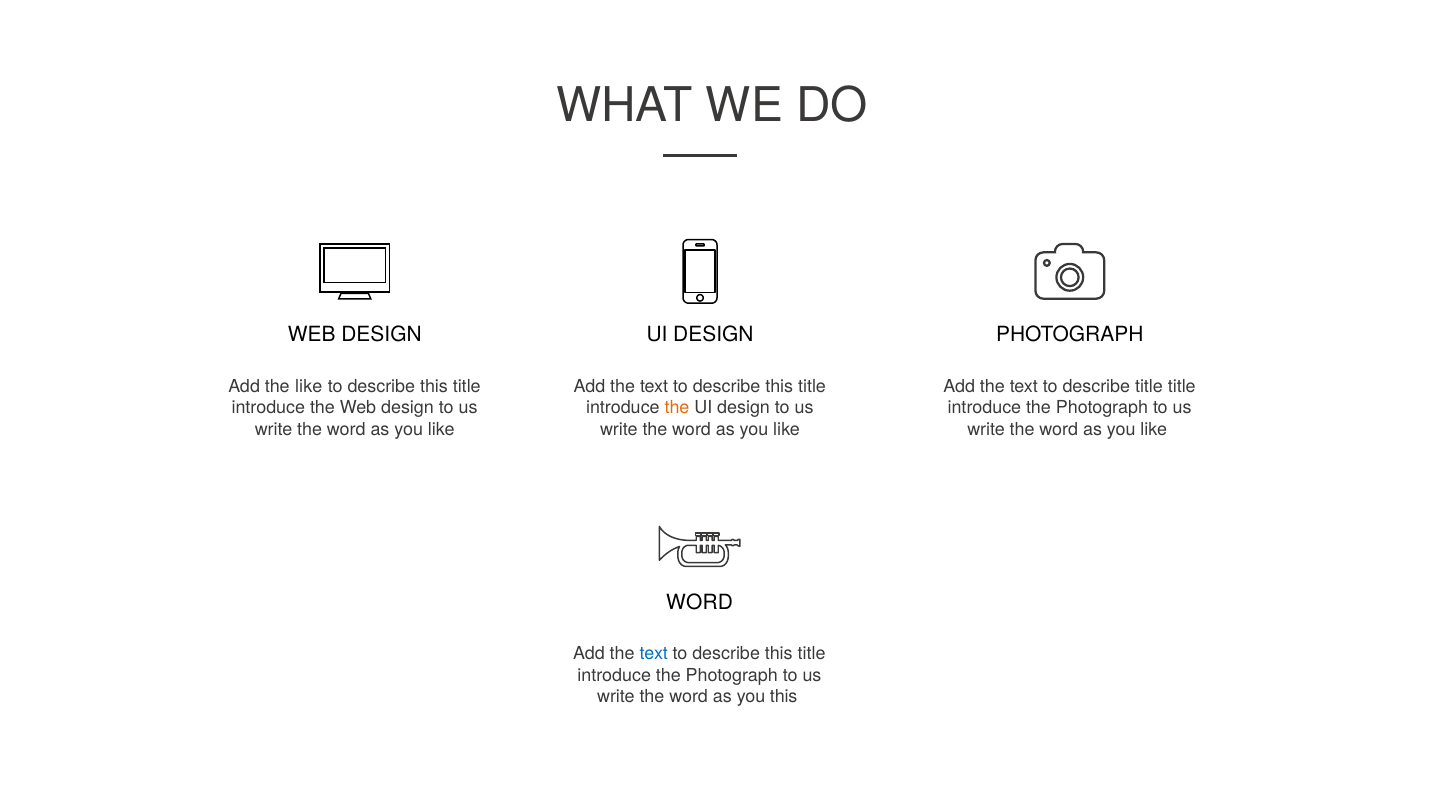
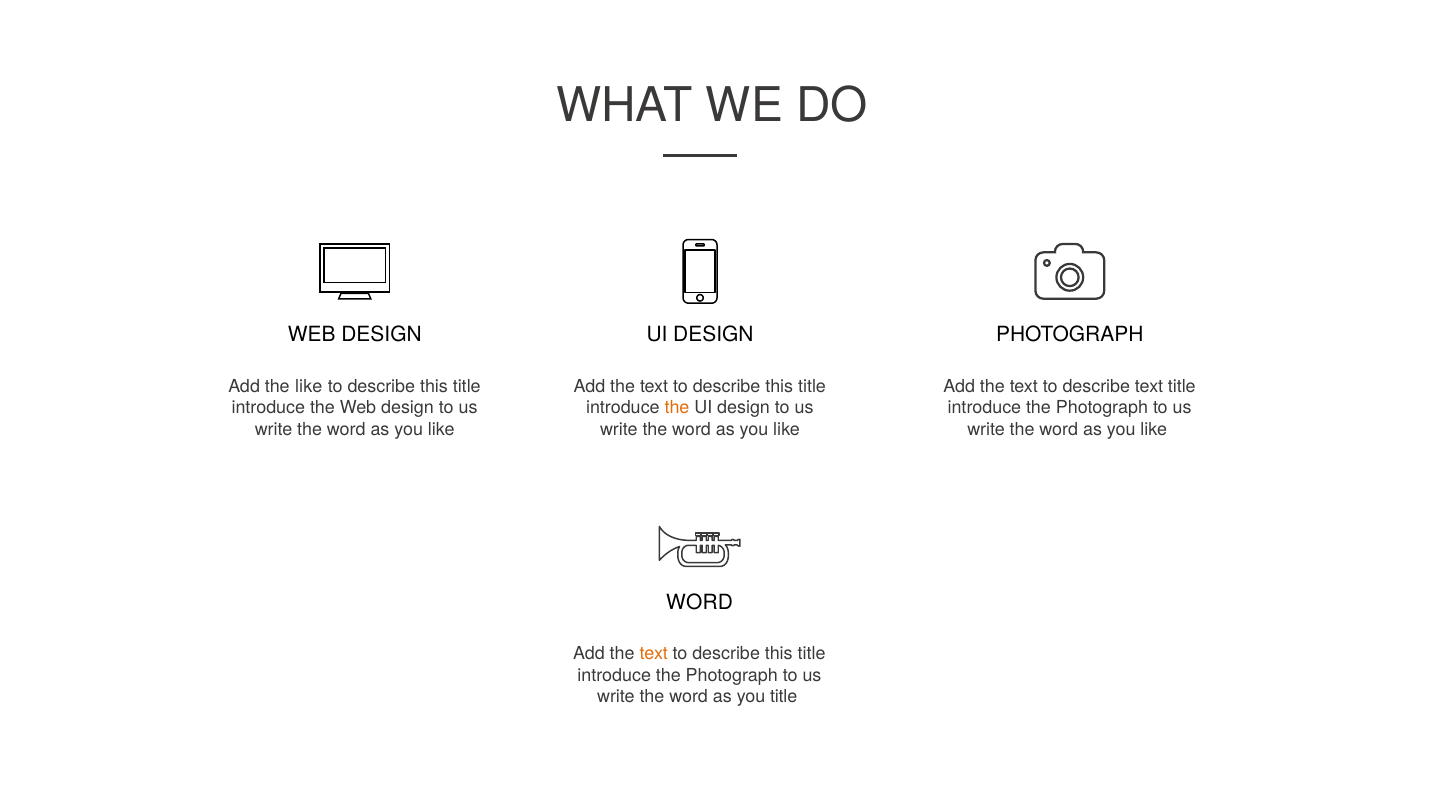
describe title: title -> text (1149, 386)
text colour: blue -> orange (654, 654)
you this: this -> title (784, 697)
